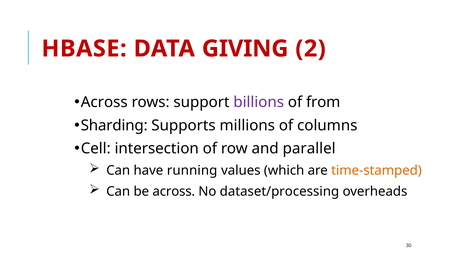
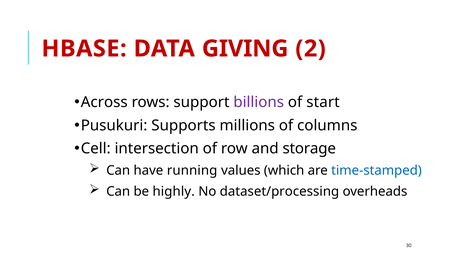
from: from -> start (323, 102)
Sharding: Sharding -> Pusukuri (114, 125)
parallel: parallel -> storage (309, 149)
time-stamped colour: orange -> blue (376, 170)
be across: across -> highly (174, 191)
